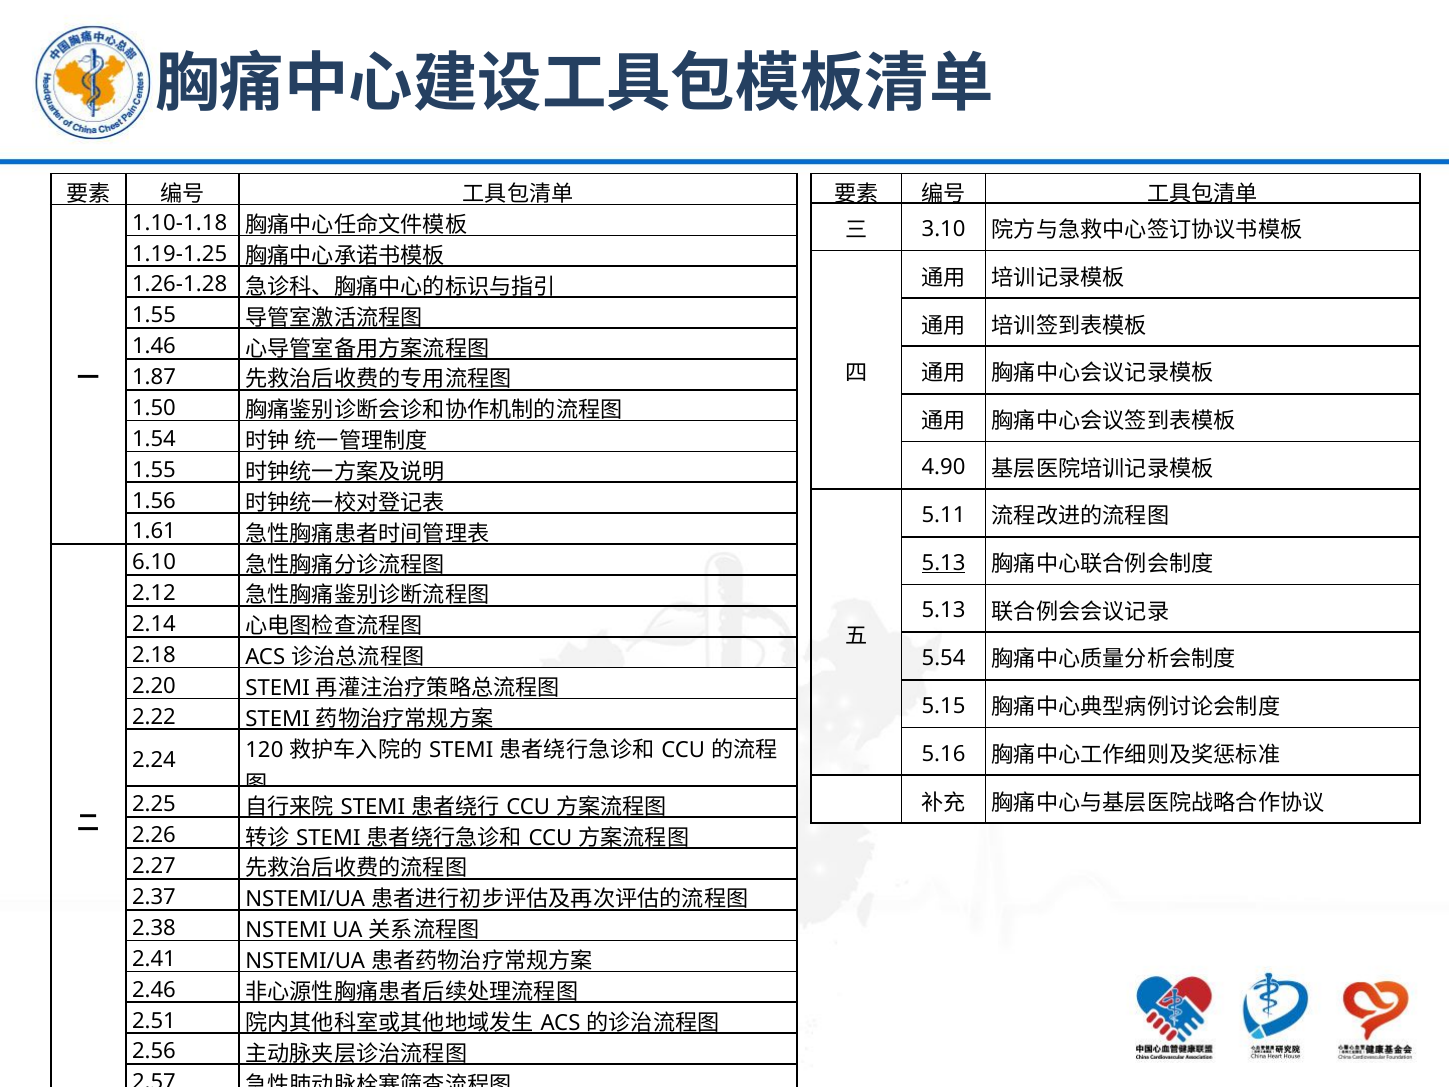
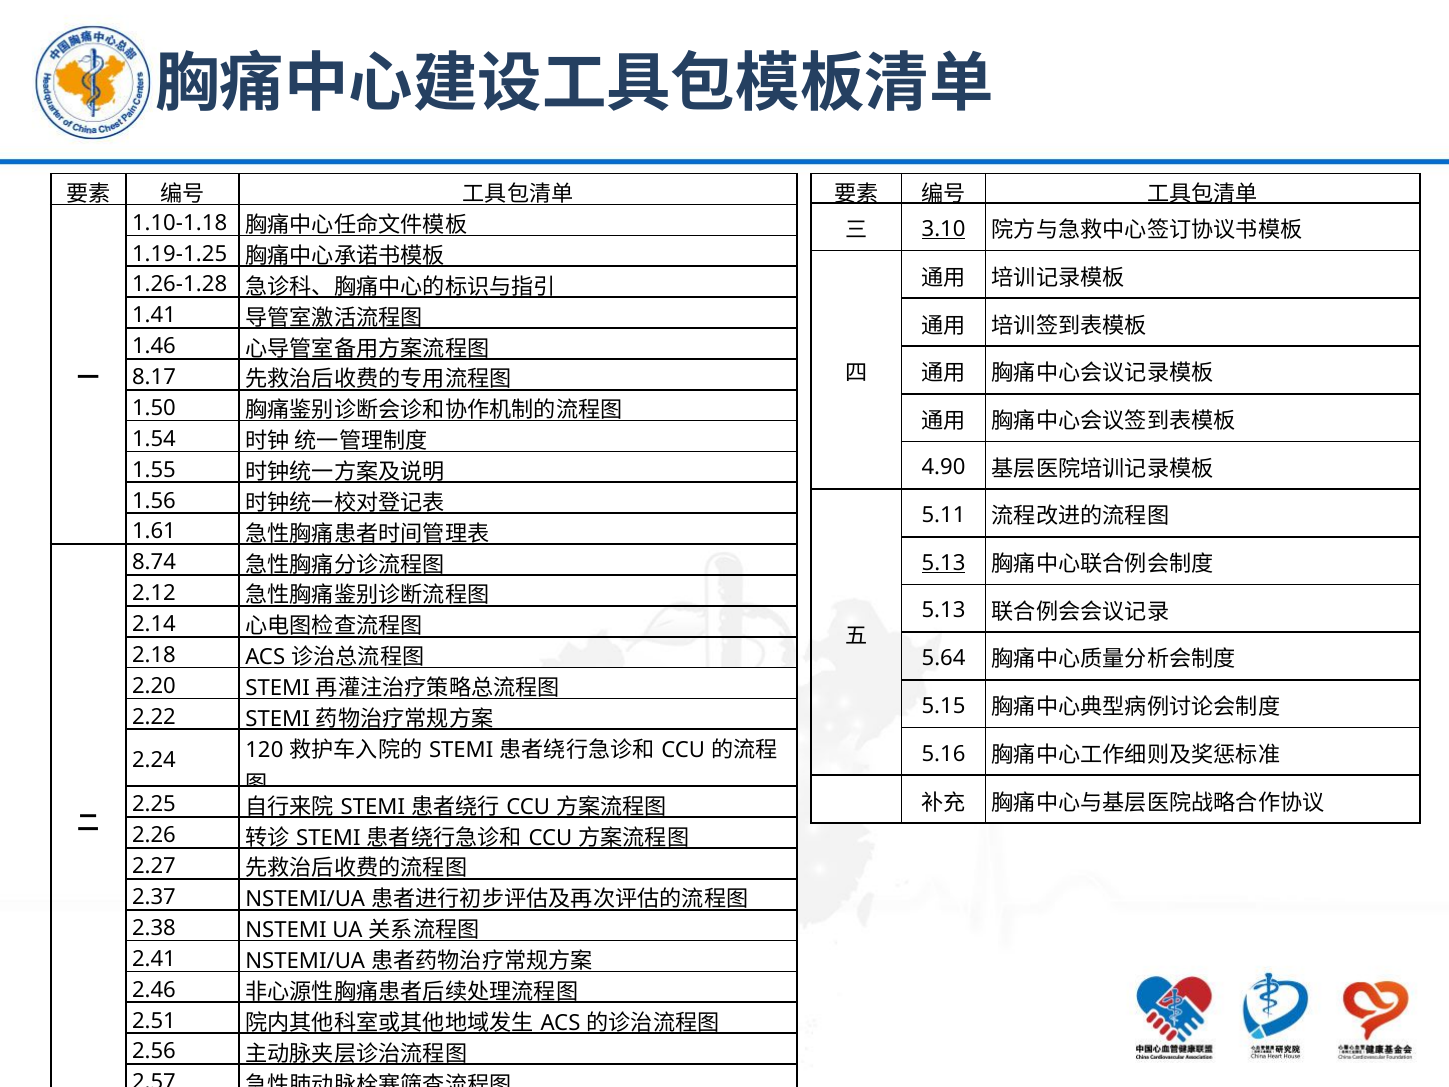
3.10 underline: none -> present (944, 229)
1.55: 1.55 -> 1.41 (154, 315)
1.87: 1.87 -> 8.17 (154, 377)
6.10: 6.10 -> 8.74 (154, 562)
5.54: 5.54 -> 5.64 (944, 658)
